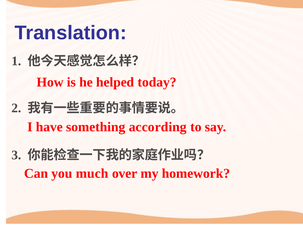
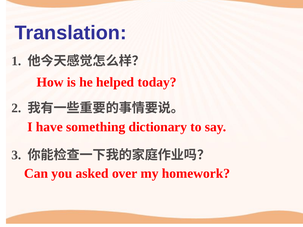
according: according -> dictionary (158, 127)
much: much -> asked (92, 174)
